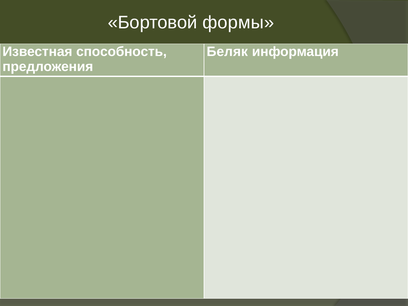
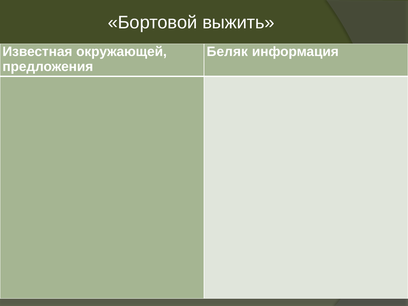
формы: формы -> выжить (238, 23)
способность: способность -> окружающей (121, 52)
